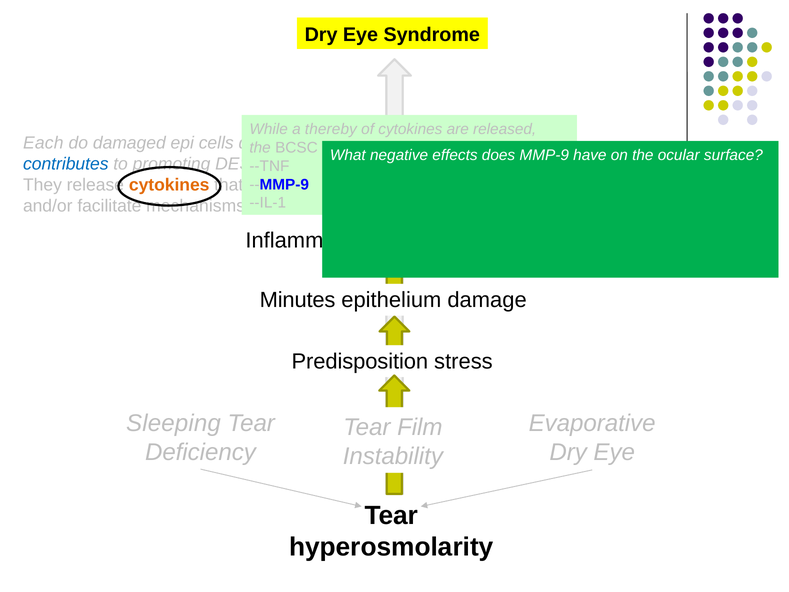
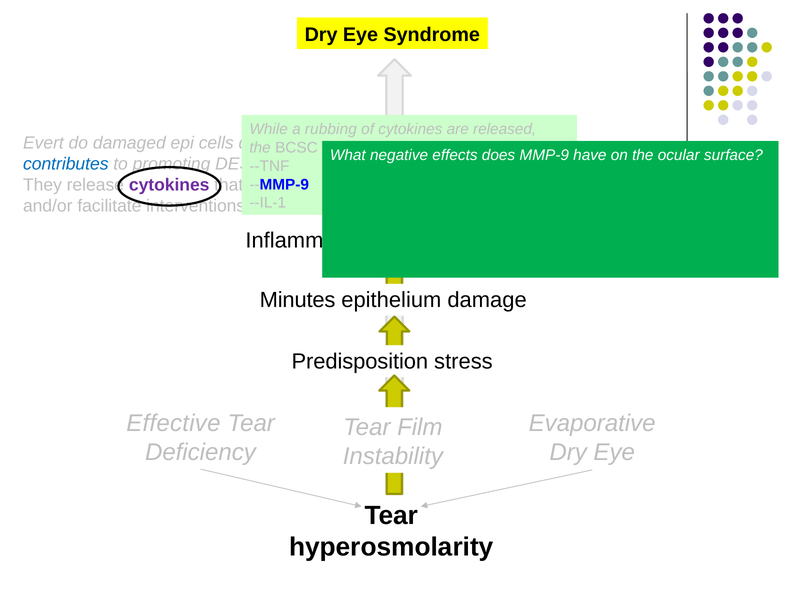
thereby: thereby -> rubbing (331, 129)
Each: Each -> Evert (43, 143)
cytokines colour: orange -> purple (169, 185)
mechanisms: mechanisms -> interventions (196, 206)
Sleeping: Sleeping -> Effective (173, 423)
